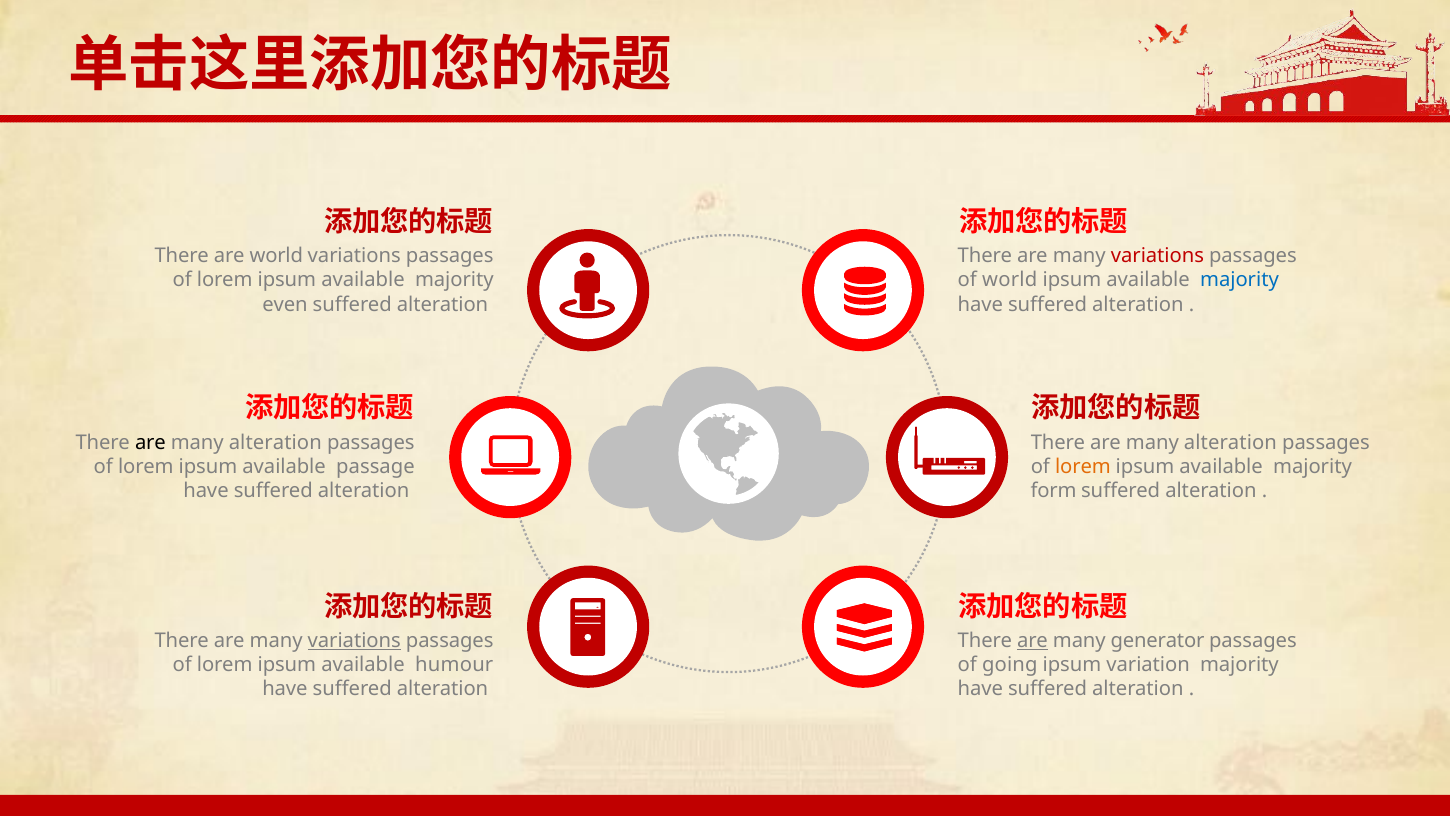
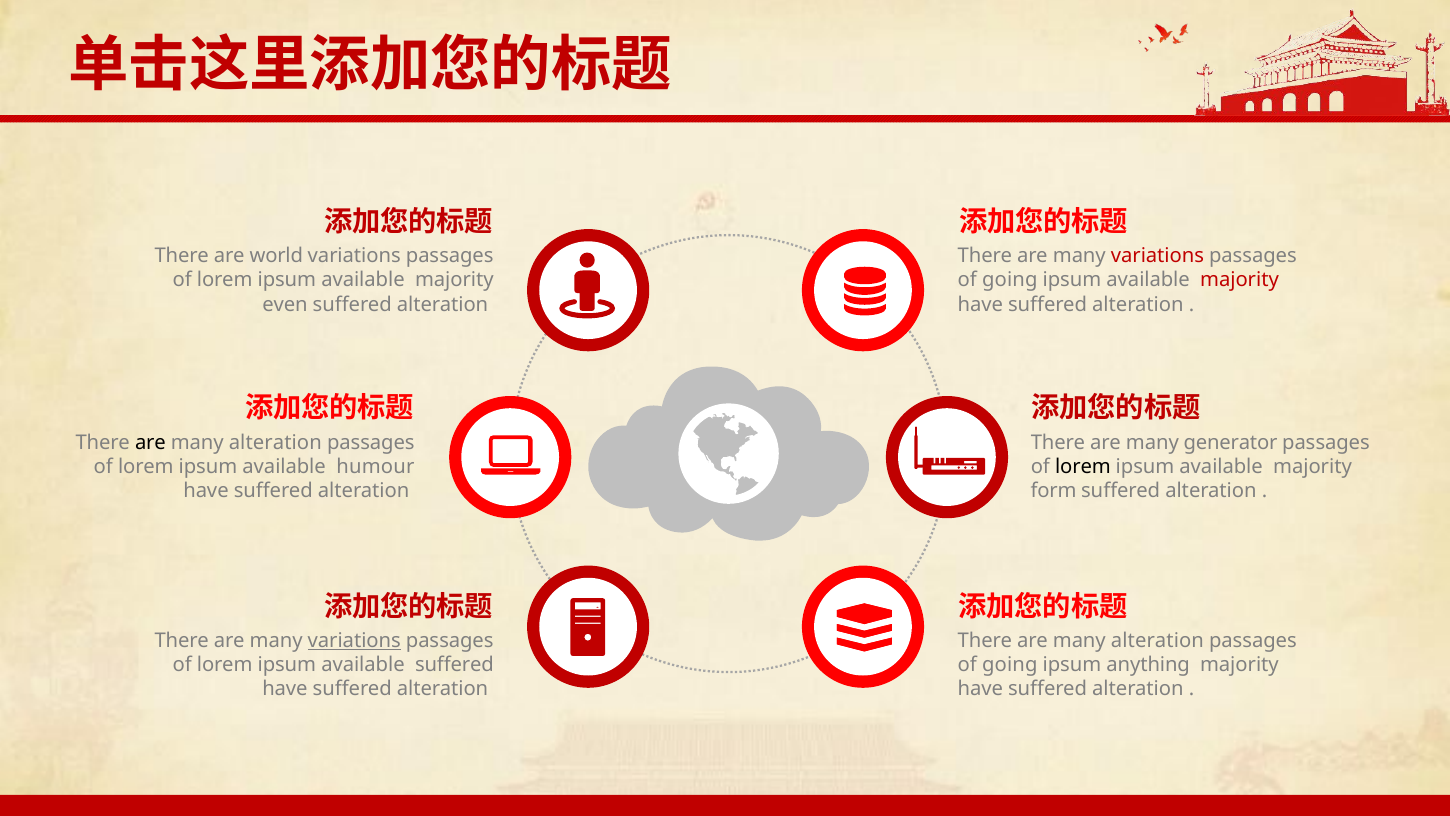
world: world -> going (1010, 280)
majority colour: blue -> red (1239, 280)
alteration: alteration -> generator (1231, 442)
passage: passage -> humour (375, 466)
lorem colour: orange -> black (1083, 466)
are underline: present -> none (1033, 640)
generator: generator -> alteration (1157, 640)
available humour: humour -> suffered (454, 665)
variation: variation -> anything (1148, 665)
